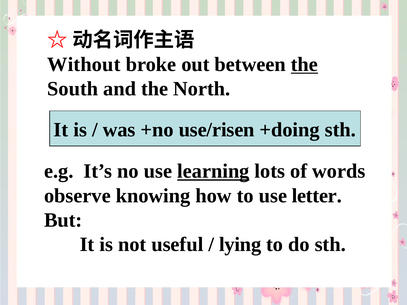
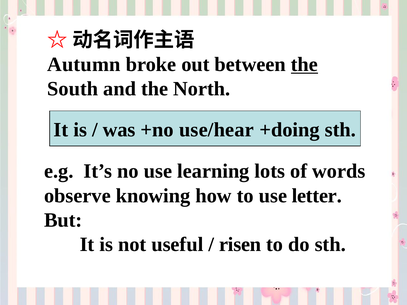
Without: Without -> Autumn (84, 64)
use/risen: use/risen -> use/hear (217, 130)
learning underline: present -> none (213, 171)
lying: lying -> risen (240, 245)
